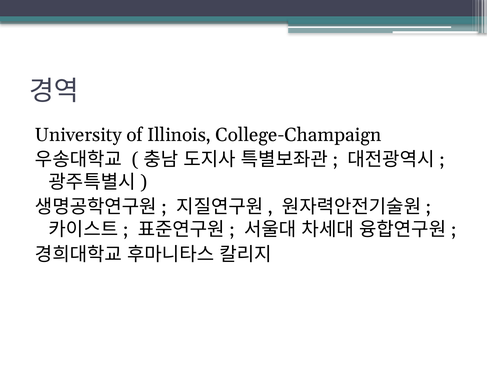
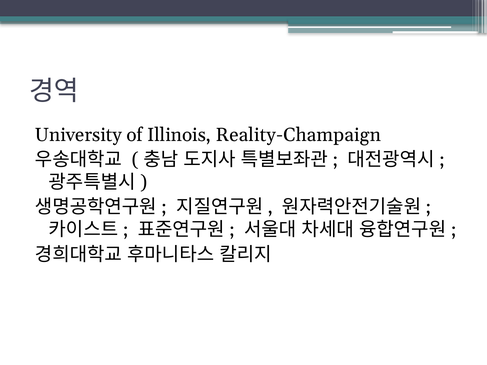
College-Champaign: College-Champaign -> Reality-Champaign (298, 135)
